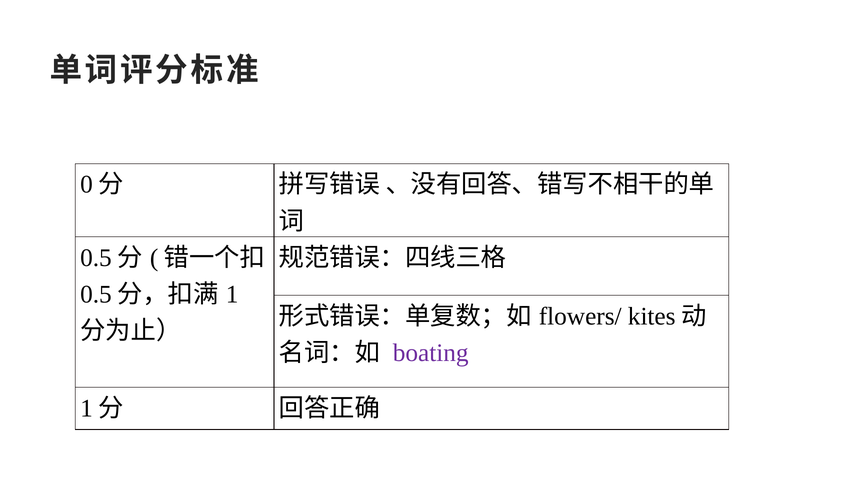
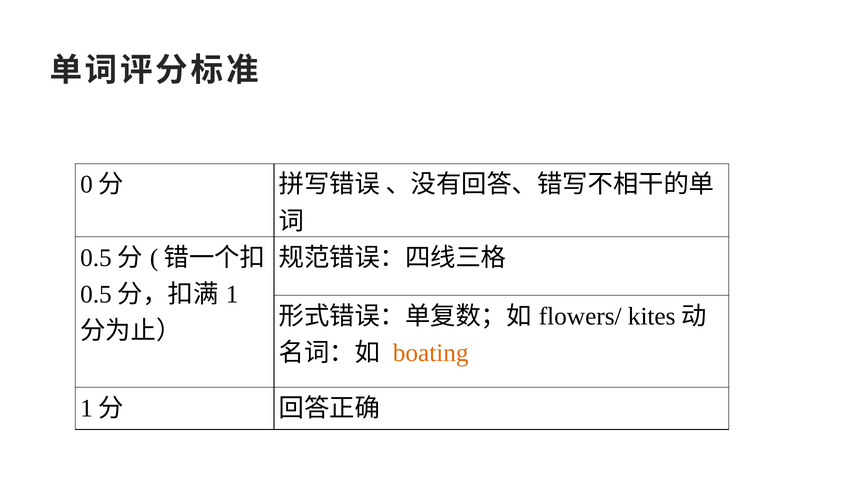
boating colour: purple -> orange (431, 353)
